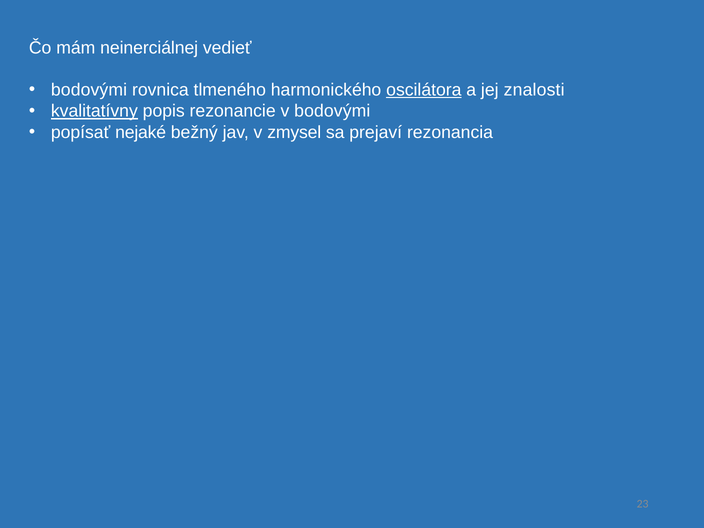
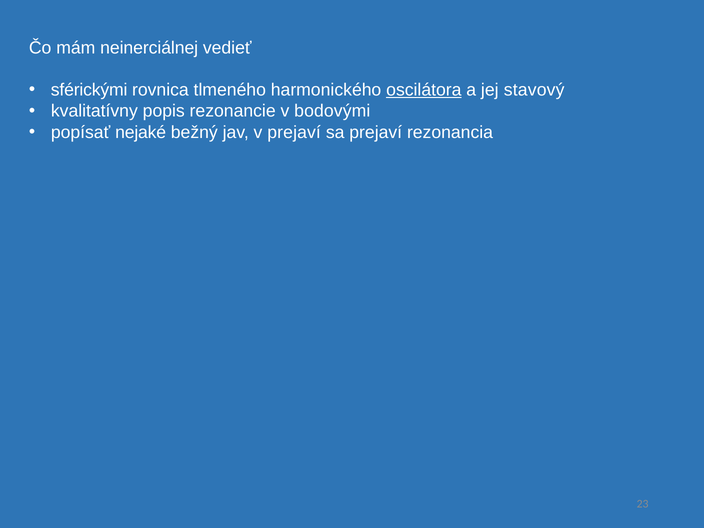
bodovými: bodovými -> sférickými (89, 90)
znalosti: znalosti -> stavový (534, 90)
kvalitatívny underline: present -> none (94, 111)
v zmysel: zmysel -> prejaví (294, 132)
